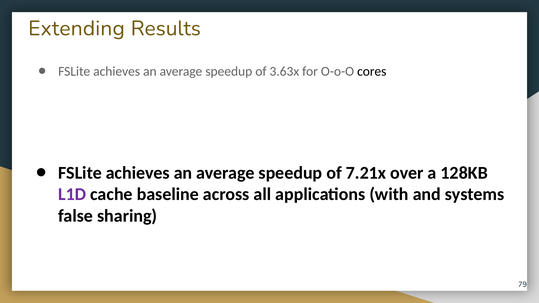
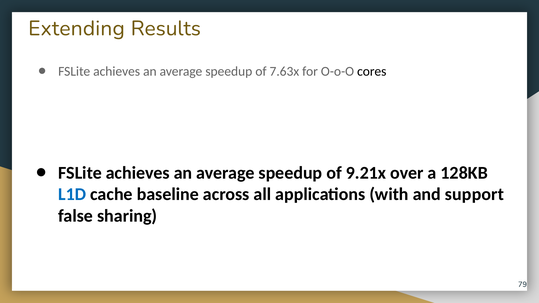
3.63x: 3.63x -> 7.63x (284, 71)
7.21x: 7.21x -> 9.21x (366, 173)
L1D colour: purple -> blue (72, 194)
systems: systems -> support (474, 194)
